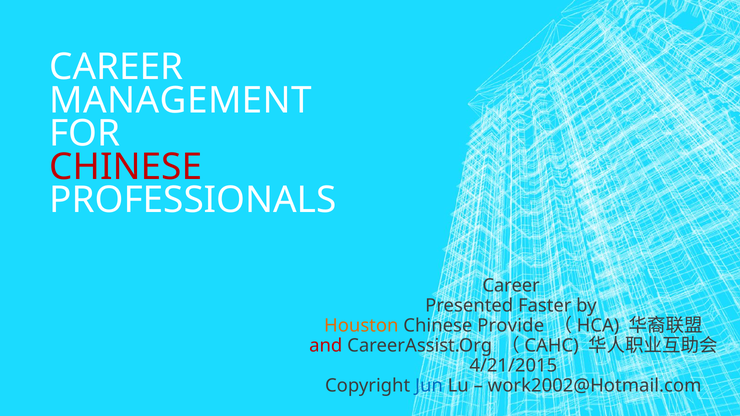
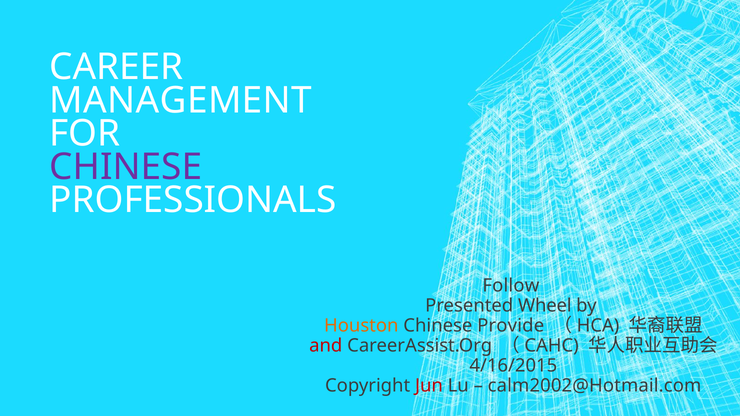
CHINESE colour: red -> purple (126, 167)
Career: Career -> Follow (511, 286)
Faster: Faster -> Wheel (545, 306)
4/21/2015: 4/21/2015 -> 4/16/2015 (513, 366)
Jun colour: blue -> red (429, 386)
work2002@Hotmail.com: work2002@Hotmail.com -> calm2002@Hotmail.com (595, 386)
